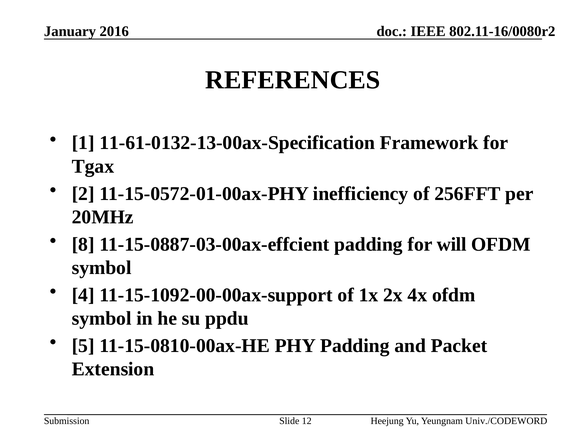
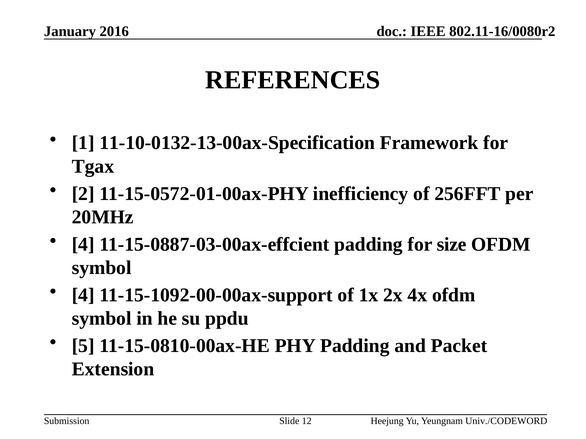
11-61-0132-13-00ax-Specification: 11-61-0132-13-00ax-Specification -> 11-10-0132-13-00ax-Specification (237, 143)
8: 8 -> 4 (83, 245)
will: will -> size (452, 245)
